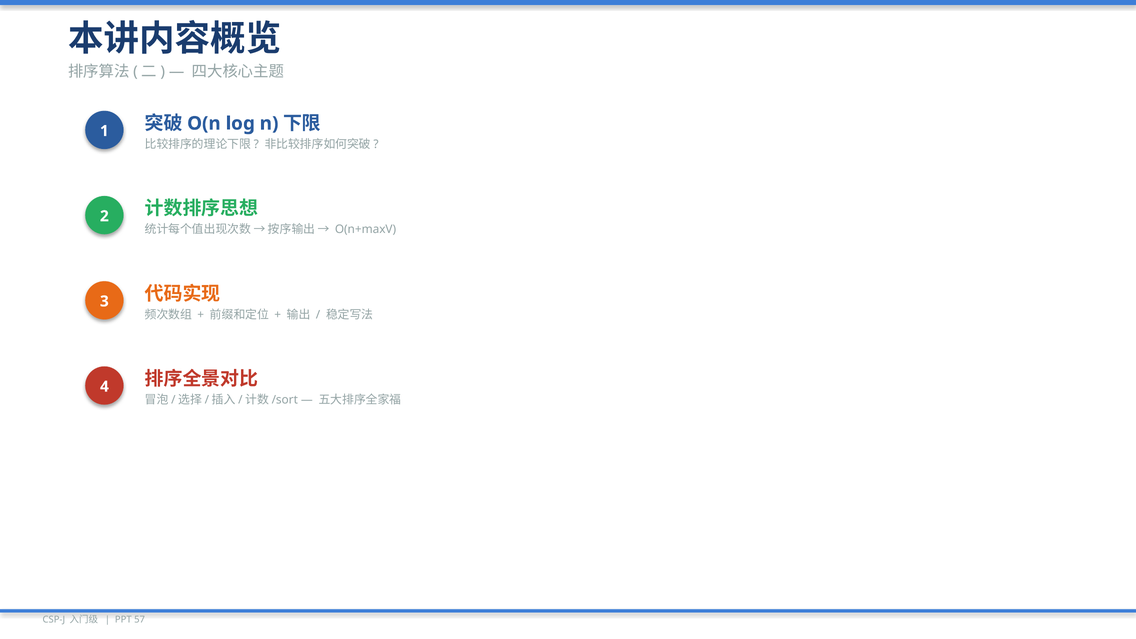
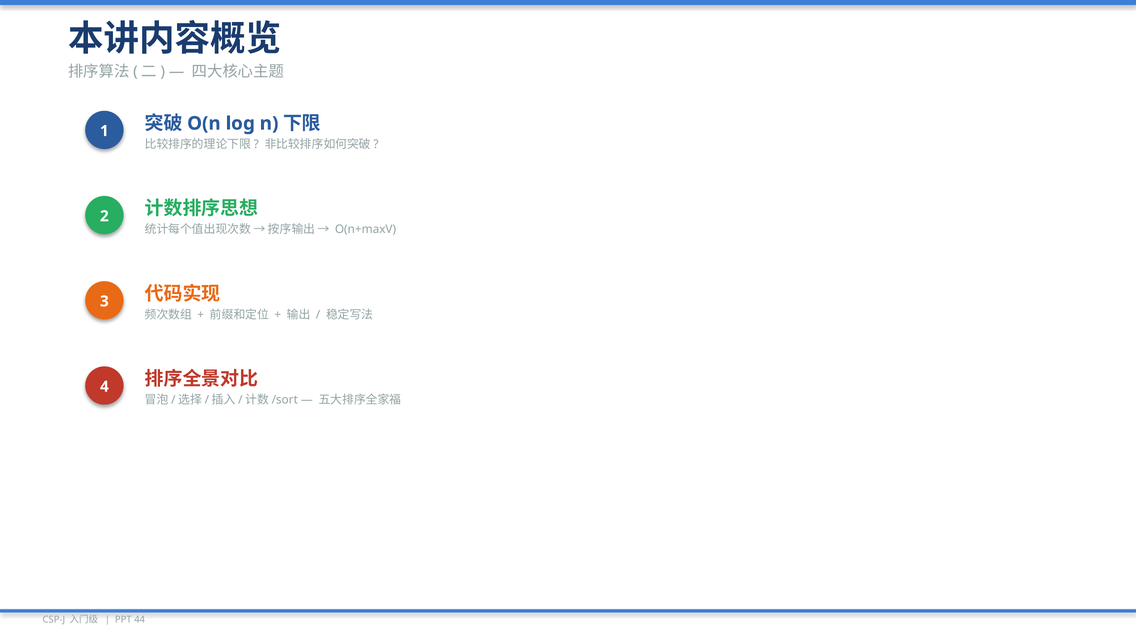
57: 57 -> 44 (140, 620)
